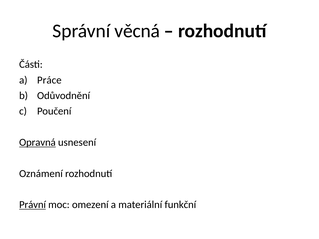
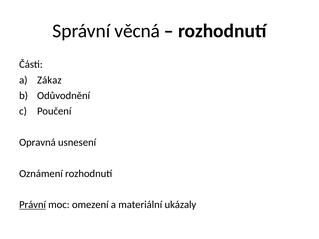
Práce: Práce -> Zákaz (49, 80)
Opravná underline: present -> none (37, 143)
funkční: funkční -> ukázaly (180, 205)
